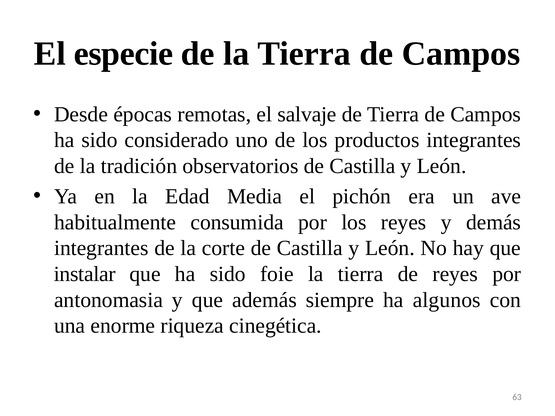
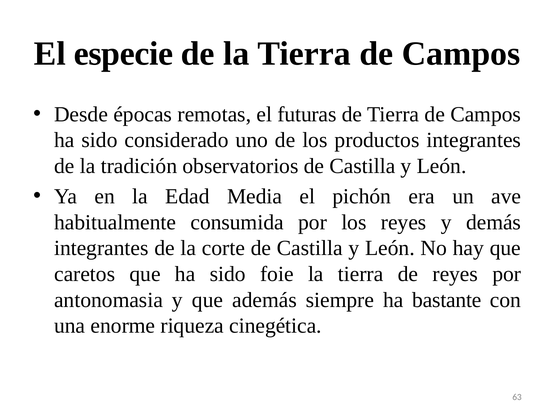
salvaje: salvaje -> futuras (307, 114)
instalar: instalar -> caretos (85, 274)
algunos: algunos -> bastante (447, 300)
